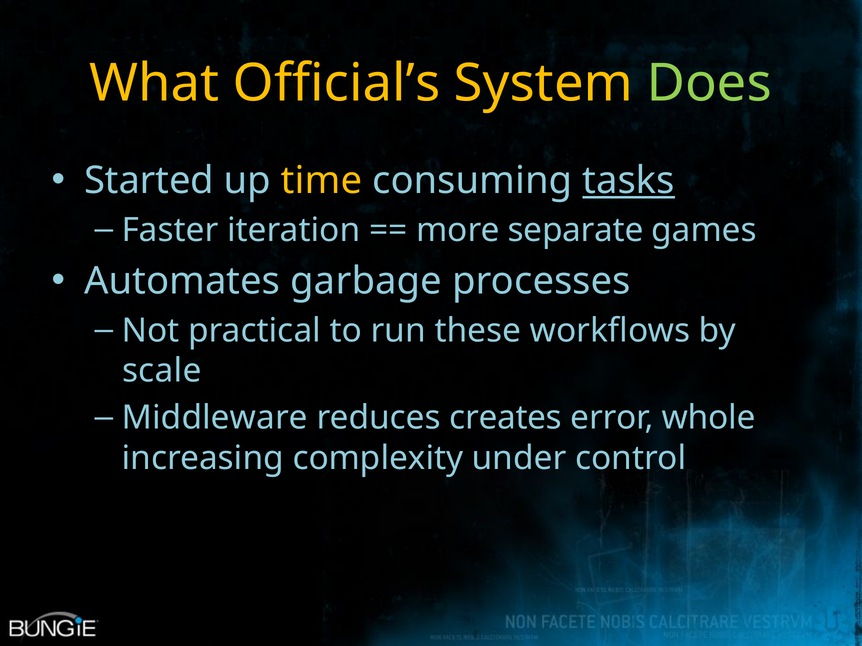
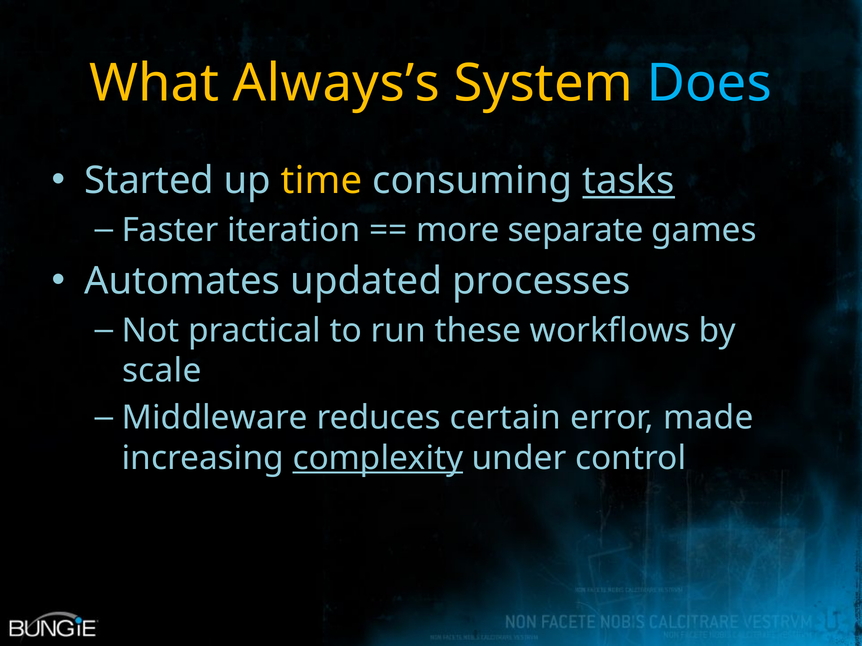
Official’s: Official’s -> Always’s (336, 83)
Does colour: light green -> light blue (709, 83)
garbage: garbage -> updated (366, 281)
creates: creates -> certain (505, 418)
whole: whole -> made (708, 418)
complexity underline: none -> present (378, 458)
